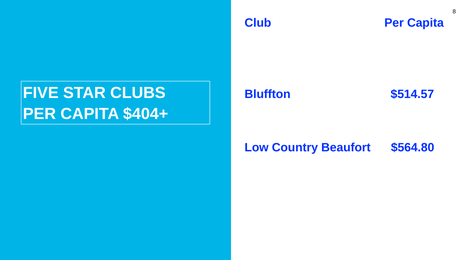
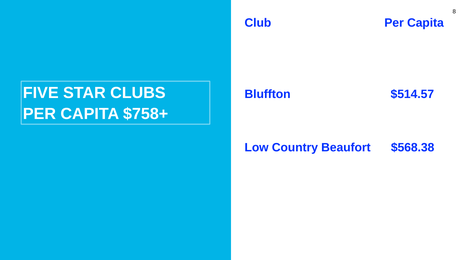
$404+: $404+ -> $758+ (146, 114)
$564.80: $564.80 -> $568.38 (413, 148)
